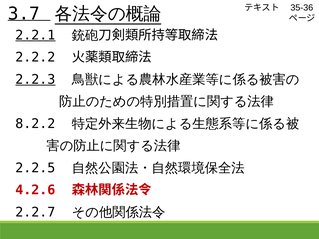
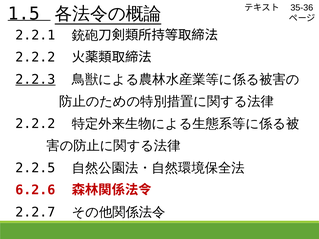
3.7: 3.7 -> 1.5 (24, 14)
2.2.1 underline: present -> none (35, 35)
8.2.2: 8.2.2 -> 2.2.2 (35, 124)
4.2.6: 4.2.6 -> 6.2.6 (35, 190)
